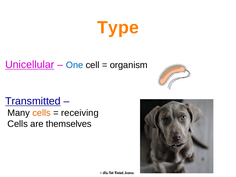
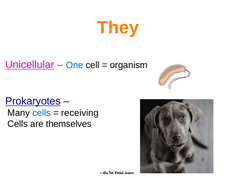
Type: Type -> They (118, 28)
Transmitted: Transmitted -> Prokaryotes (33, 101)
cells colour: orange -> blue (42, 113)
